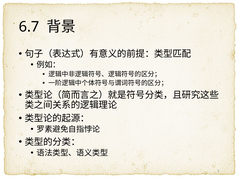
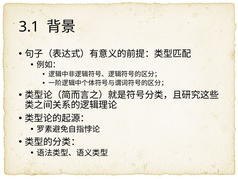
6.7: 6.7 -> 3.1 (29, 27)
